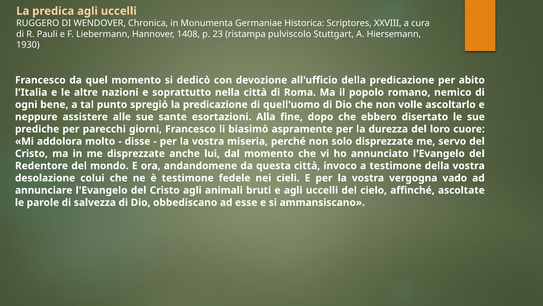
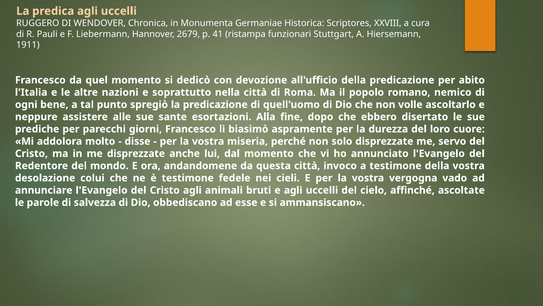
1408: 1408 -> 2679 (188, 34)
23: 23 -> 41 (218, 34)
pulviscolo: pulviscolo -> funzionari (290, 34)
1930: 1930 -> 1911 (28, 45)
